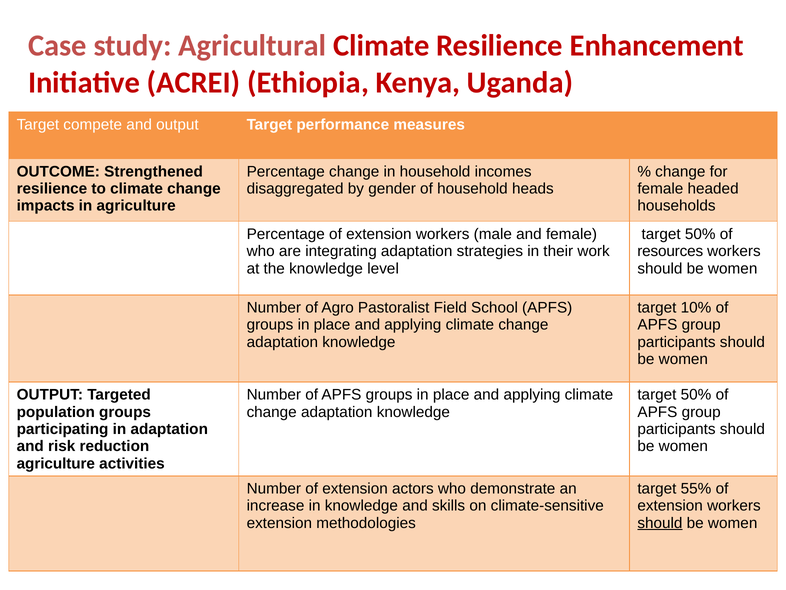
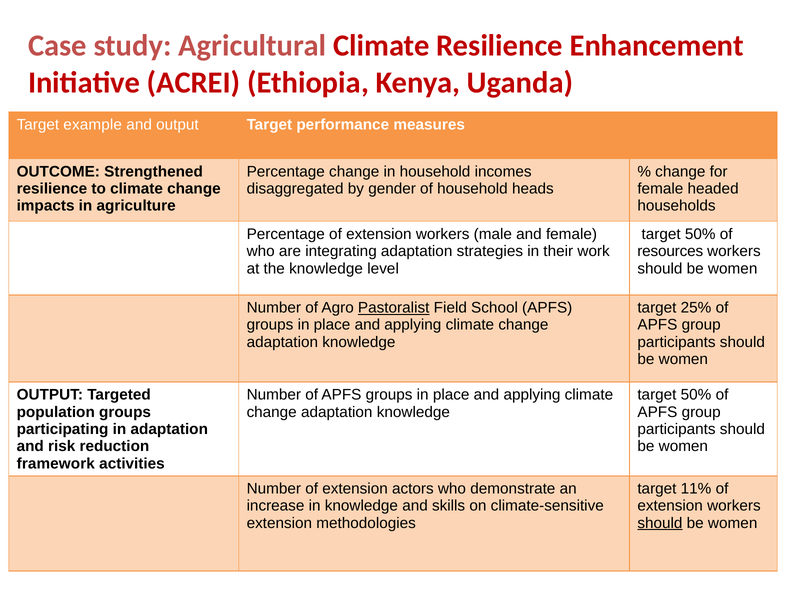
compete: compete -> example (93, 124)
Pastoralist underline: none -> present (394, 307)
10%: 10% -> 25% (696, 307)
agriculture: agriculture -> framework (56, 463)
55%: 55% -> 11% (696, 488)
